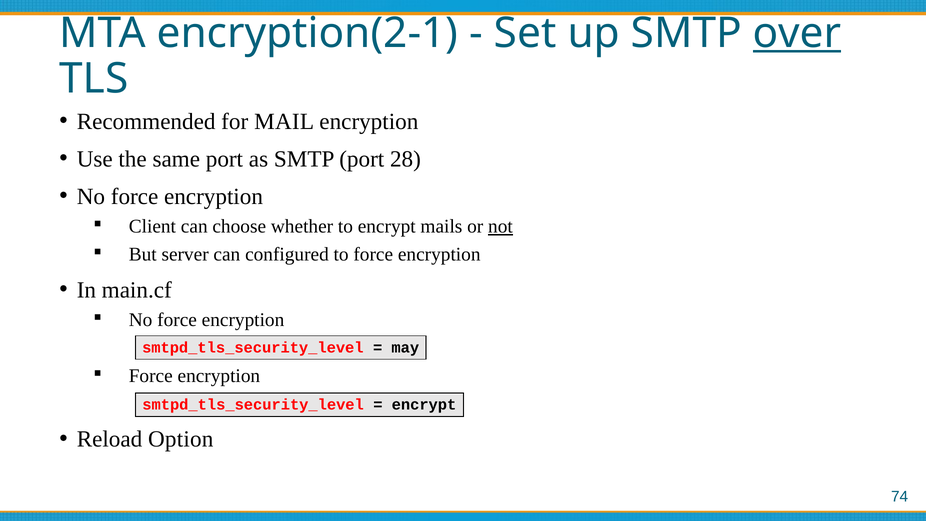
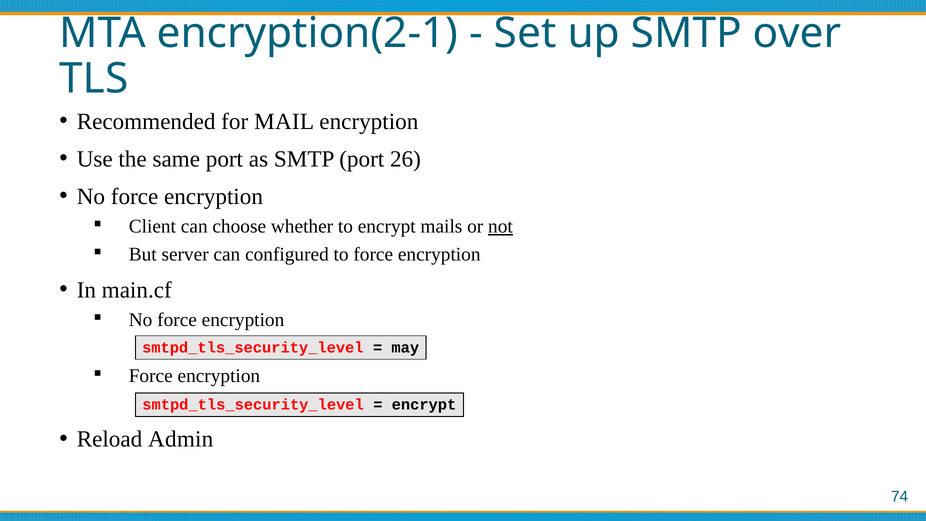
over underline: present -> none (797, 33)
28: 28 -> 26 (405, 159)
Option: Option -> Admin (181, 439)
